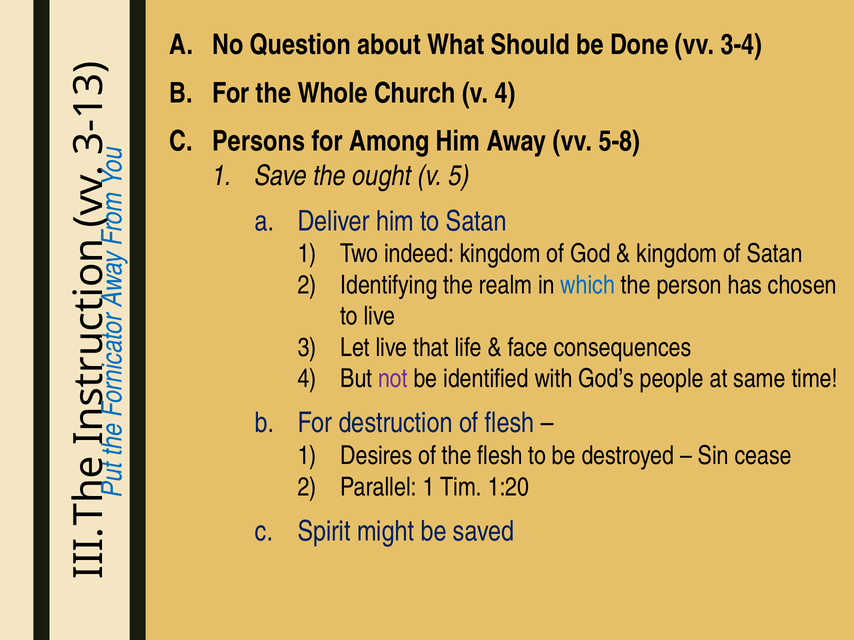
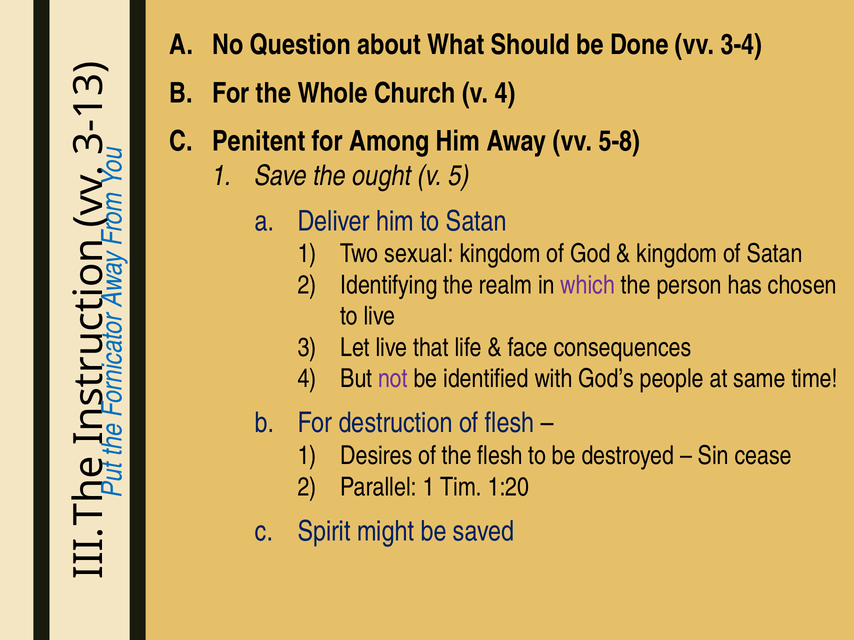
Persons: Persons -> Penitent (259, 142)
indeed: indeed -> sexual (419, 254)
which colour: blue -> purple (588, 285)
